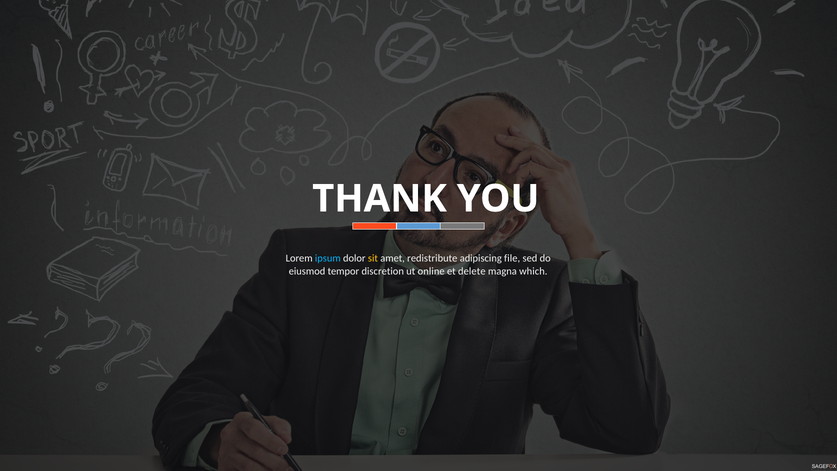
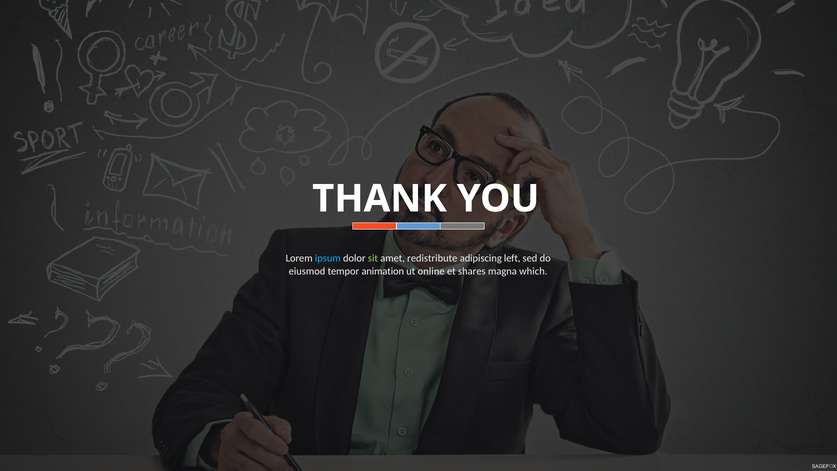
sit colour: yellow -> light green (373, 258)
file: file -> left (512, 258)
discretion: discretion -> animation (383, 271)
delete: delete -> shares (472, 271)
